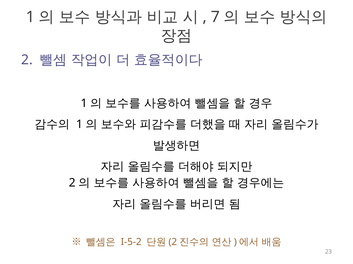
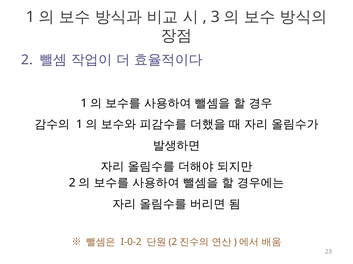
7: 7 -> 3 (215, 17)
I-5-2: I-5-2 -> I-0-2 (131, 243)
